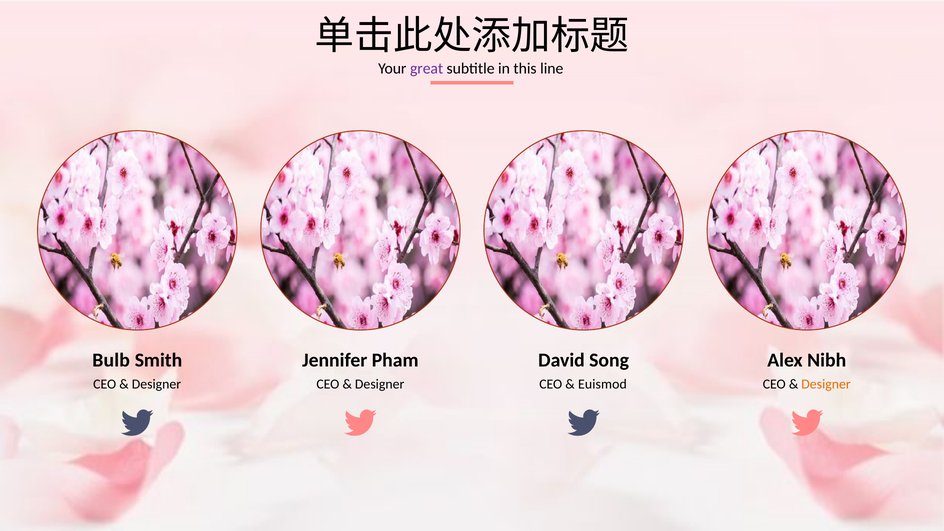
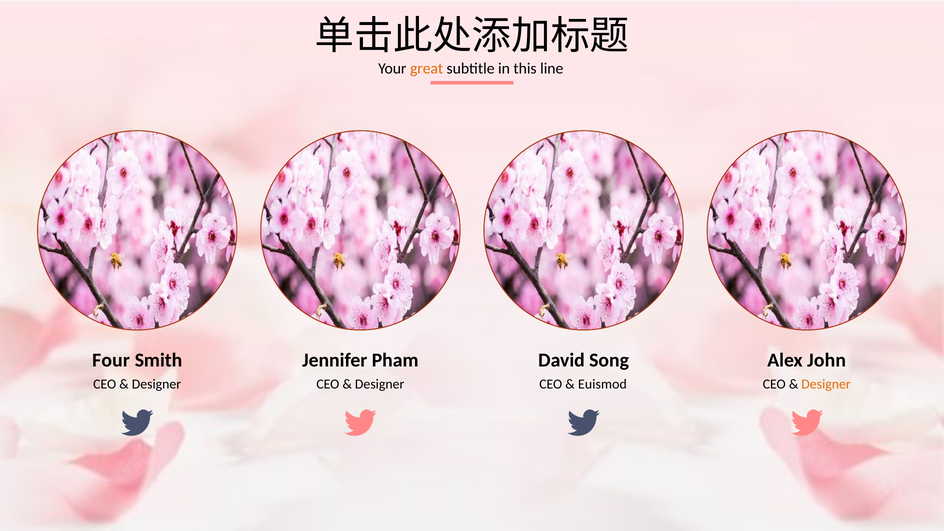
great colour: purple -> orange (427, 68)
Bulb: Bulb -> Four (111, 360)
Nibh: Nibh -> John (827, 360)
